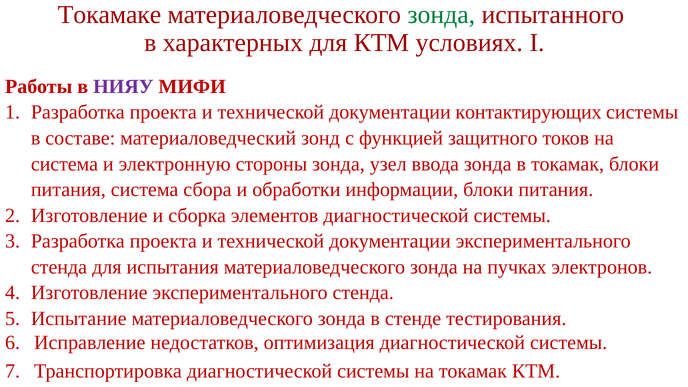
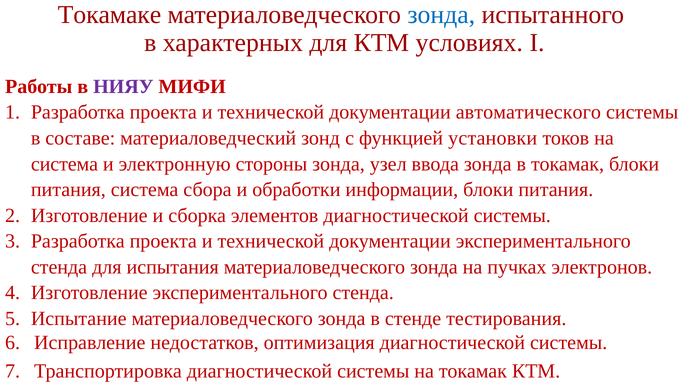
зонда colour: green -> blue (441, 15)
контактирующих: контактирующих -> автоматического (528, 112)
защитного: защитного -> установки (493, 138)
